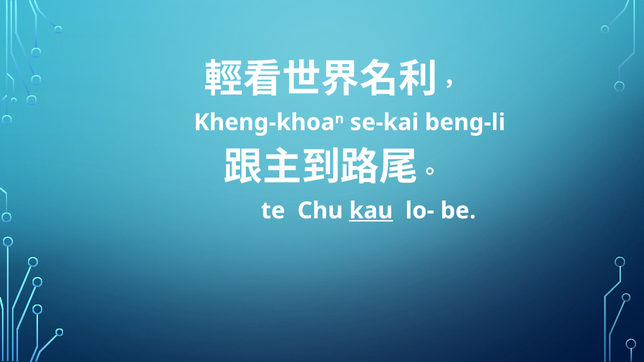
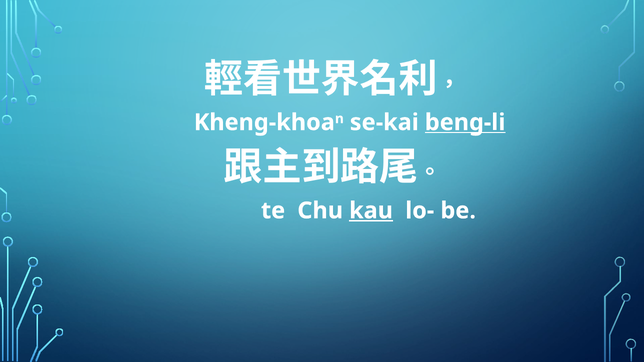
beng-li underline: none -> present (465, 122)
